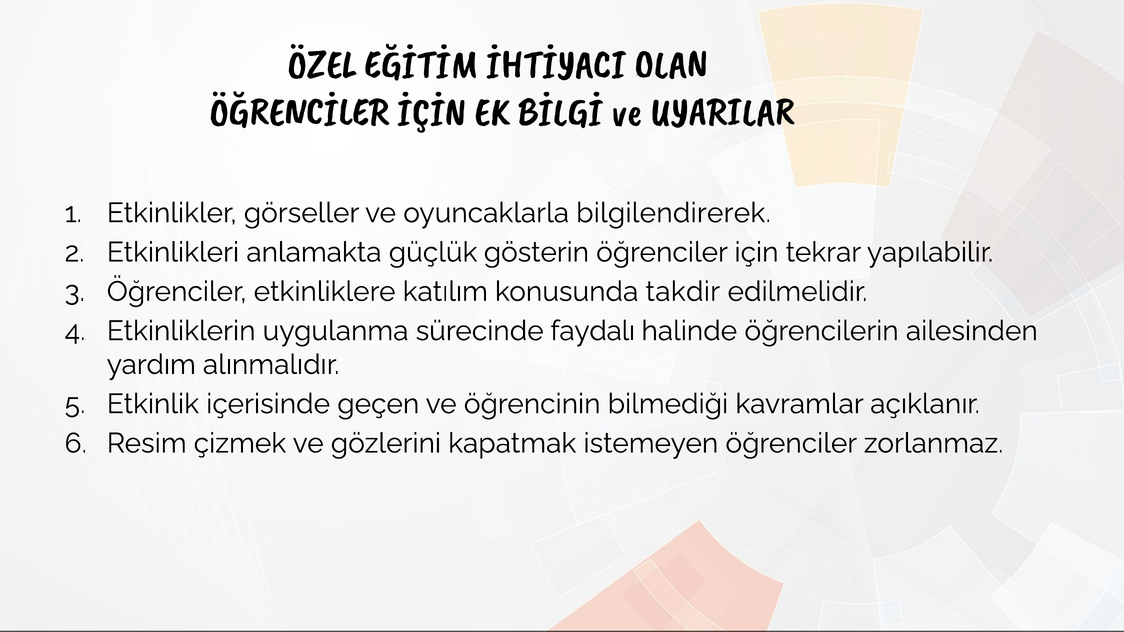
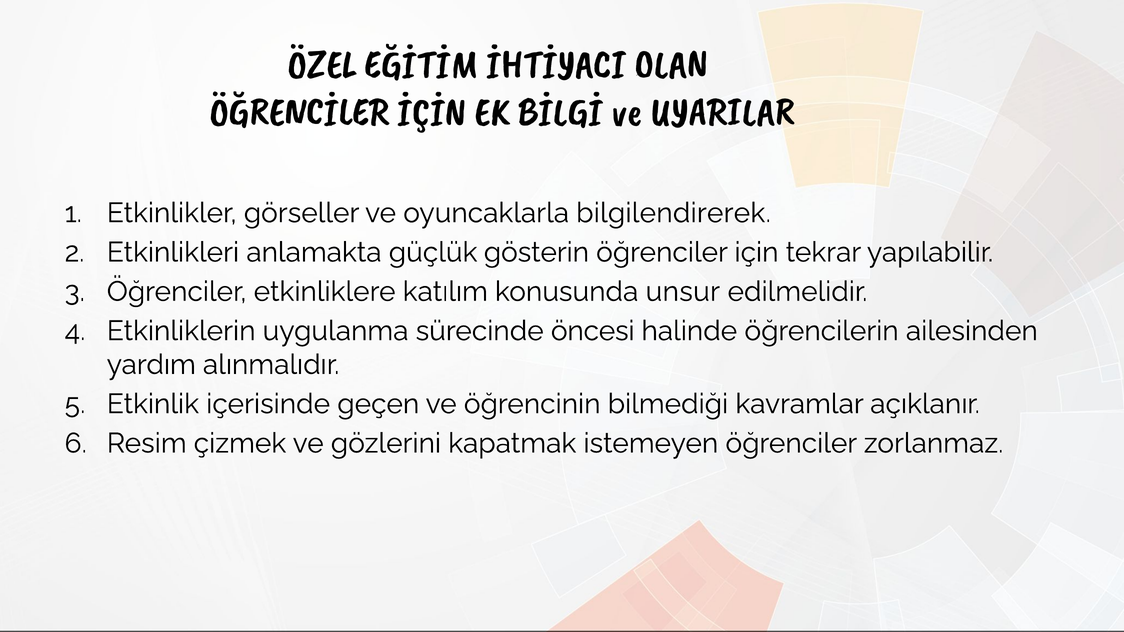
takdir: takdir -> unsur (683, 292)
faydalı: faydalı -> öncesi (593, 331)
